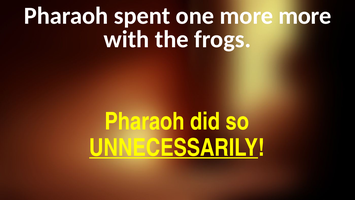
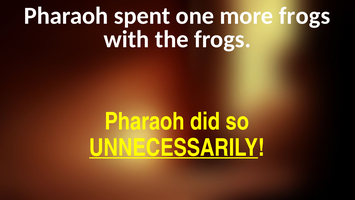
more more: more -> frogs (305, 16)
